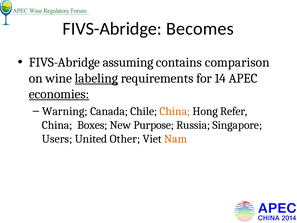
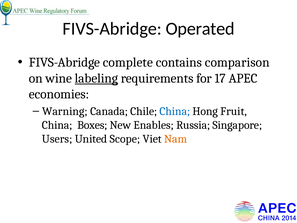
Becomes: Becomes -> Operated (200, 29)
assuming: assuming -> complete (128, 62)
14: 14 -> 17 (220, 78)
economies underline: present -> none (59, 94)
China colour: orange -> blue (175, 111)
Refer: Refer -> Fruit (234, 111)
Purpose: Purpose -> Enables (154, 125)
Other: Other -> Scope (125, 139)
